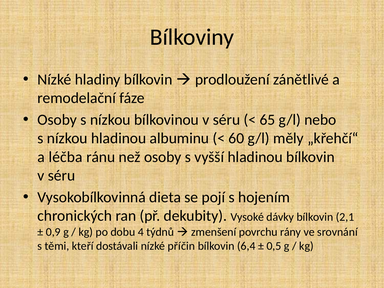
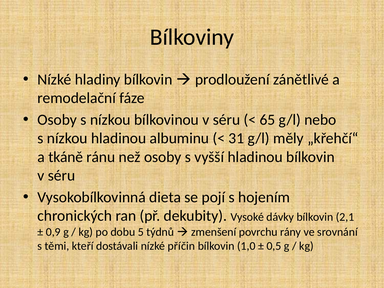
60: 60 -> 31 (236, 138)
léčba: léčba -> tkáně (66, 157)
4: 4 -> 5 (141, 232)
6,4: 6,4 -> 1,0 (246, 246)
